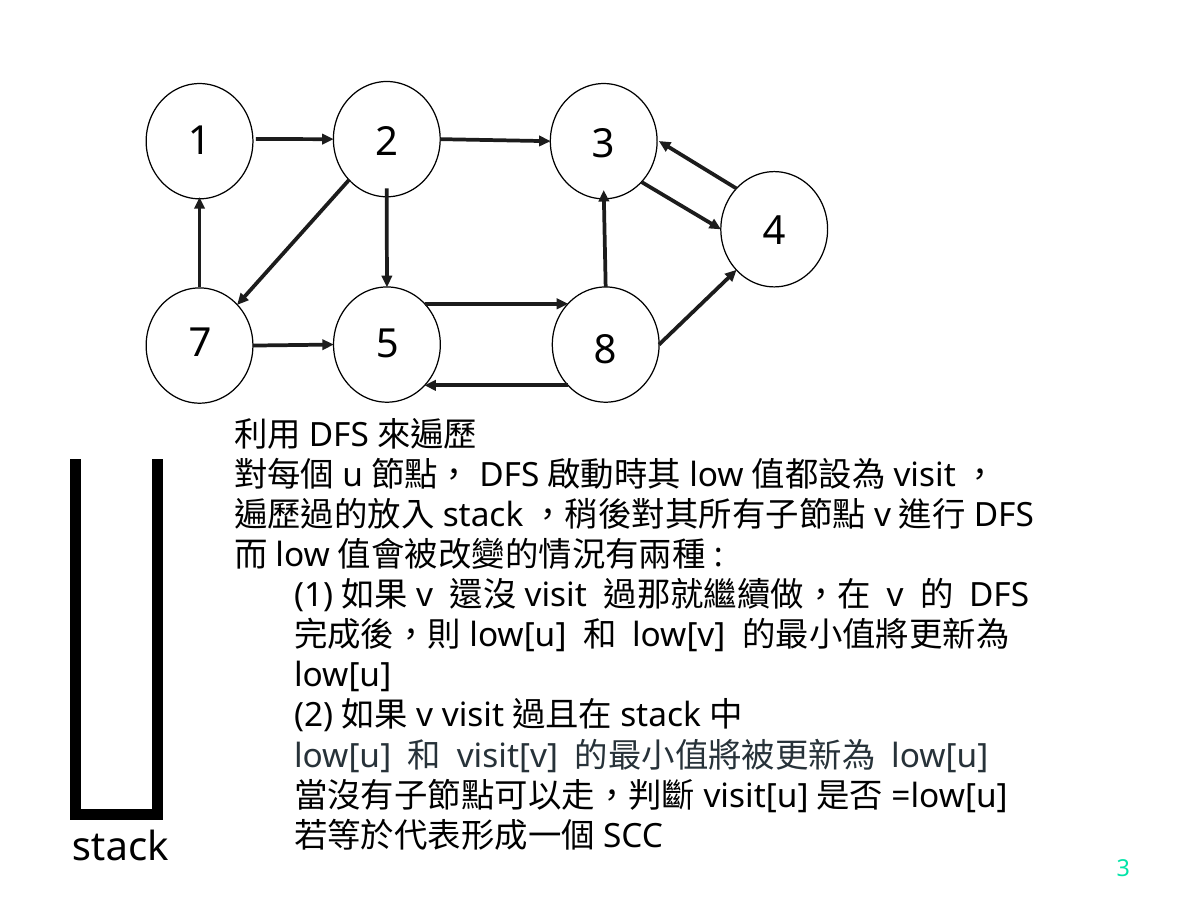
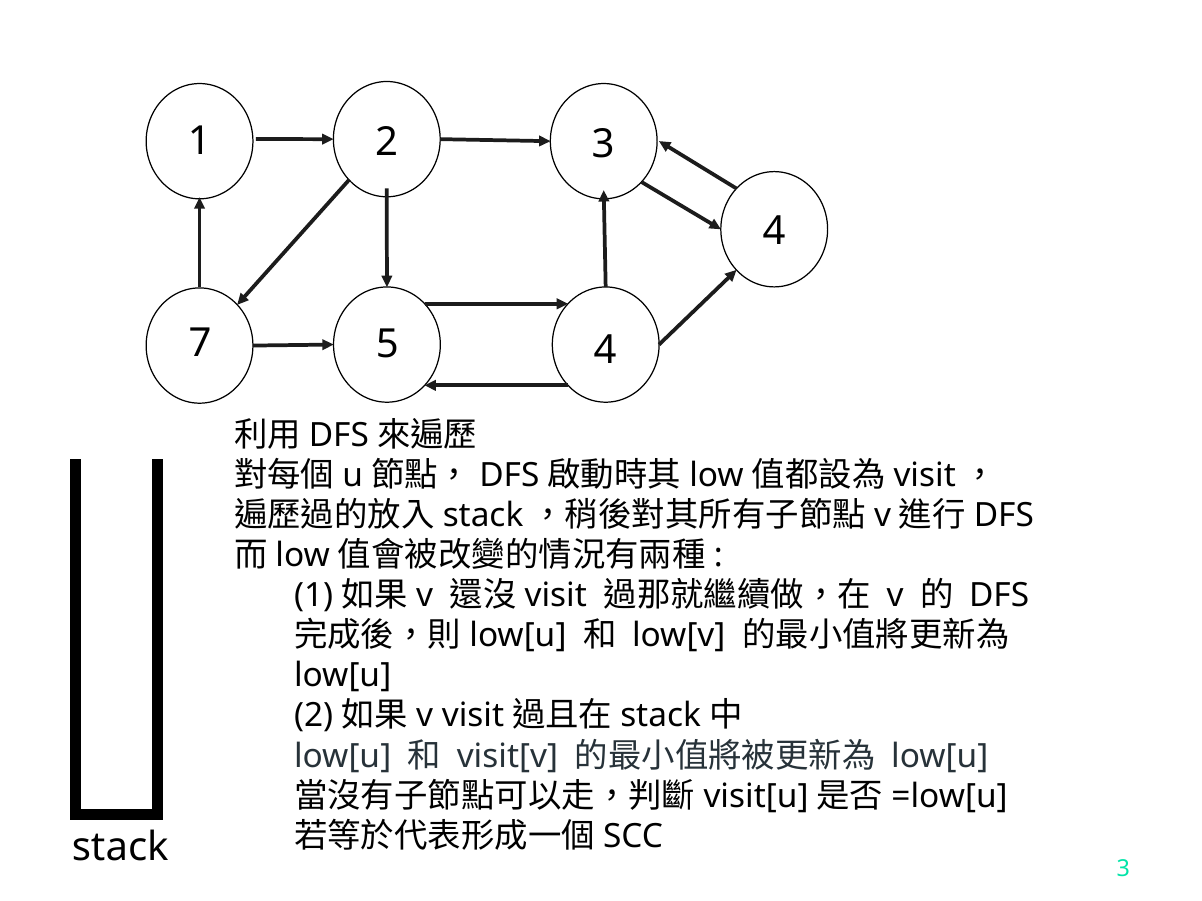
5 8: 8 -> 4 (605, 350)
